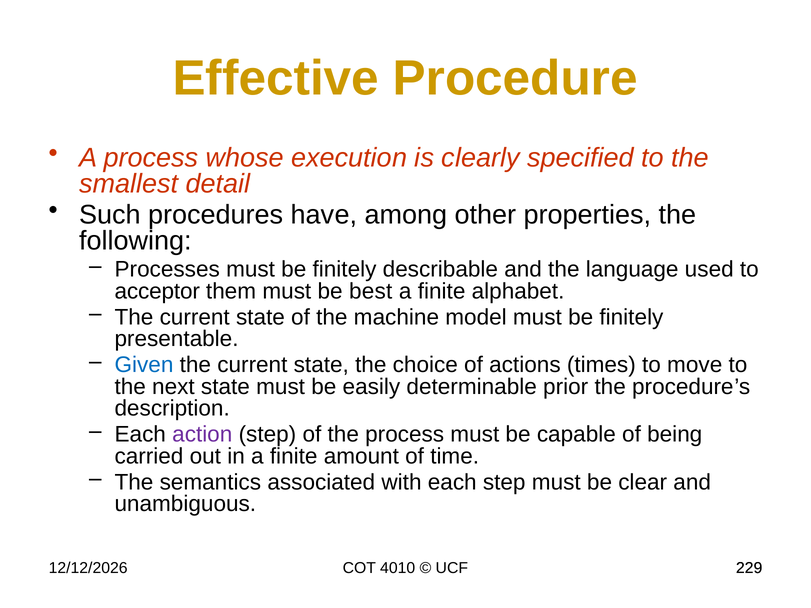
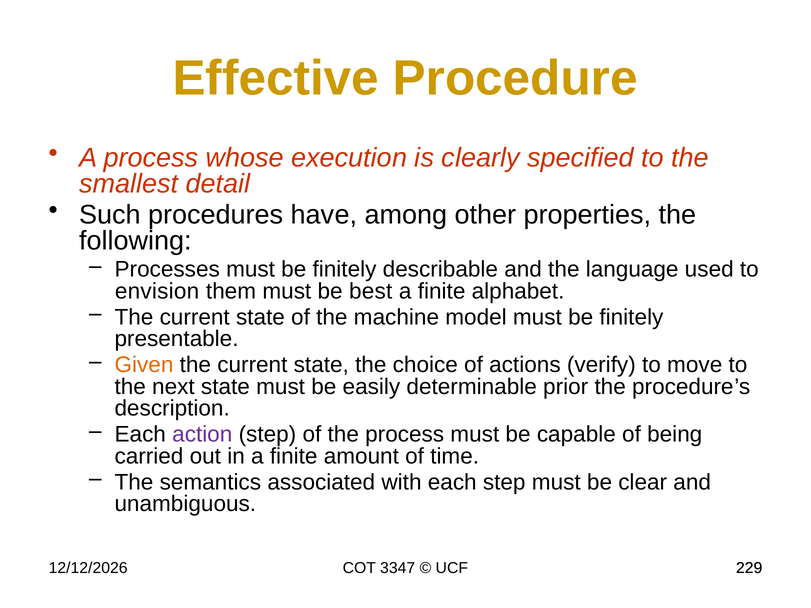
acceptor: acceptor -> envision (157, 291)
Given colour: blue -> orange (144, 365)
times: times -> verify (601, 365)
4010: 4010 -> 3347 (398, 569)
